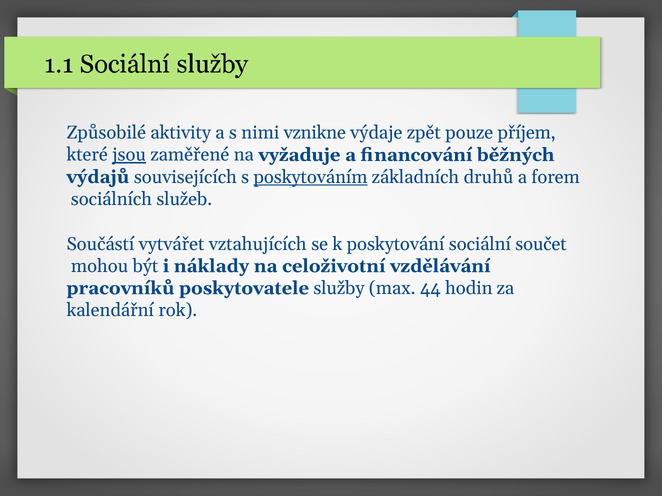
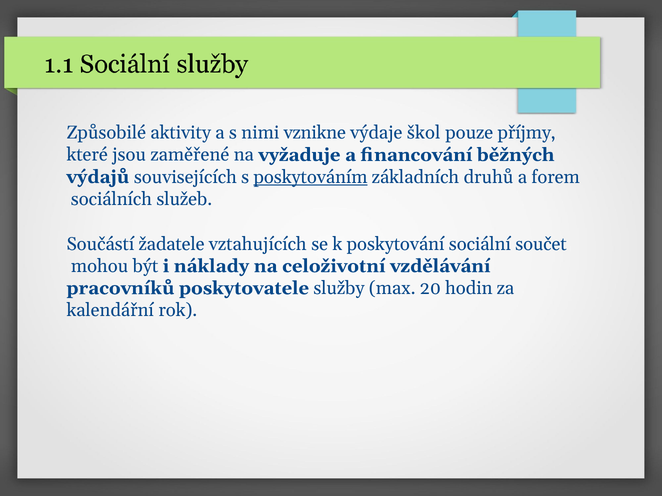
zpět: zpět -> škol (424, 133)
příjem: příjem -> příjmy (527, 133)
jsou underline: present -> none (129, 155)
vytvářet: vytvářet -> žadatele (172, 244)
44: 44 -> 20 (430, 288)
